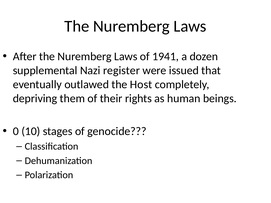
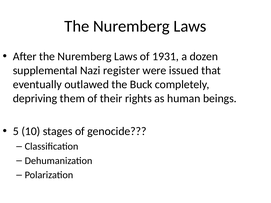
1941: 1941 -> 1931 (166, 57)
Host: Host -> Buck (141, 85)
0: 0 -> 5 (16, 131)
